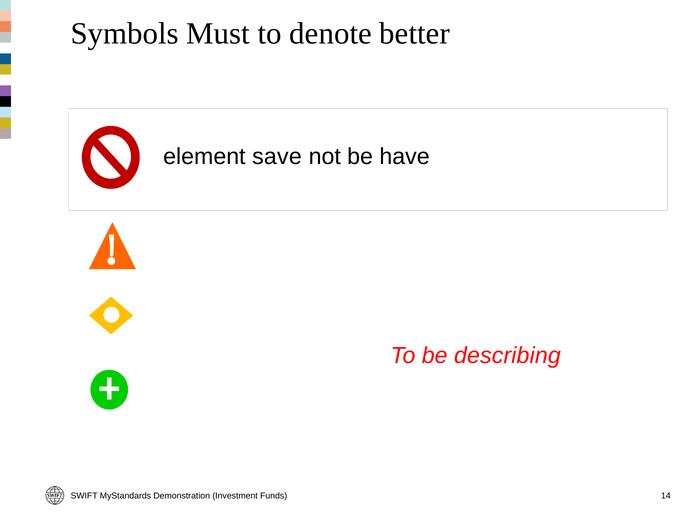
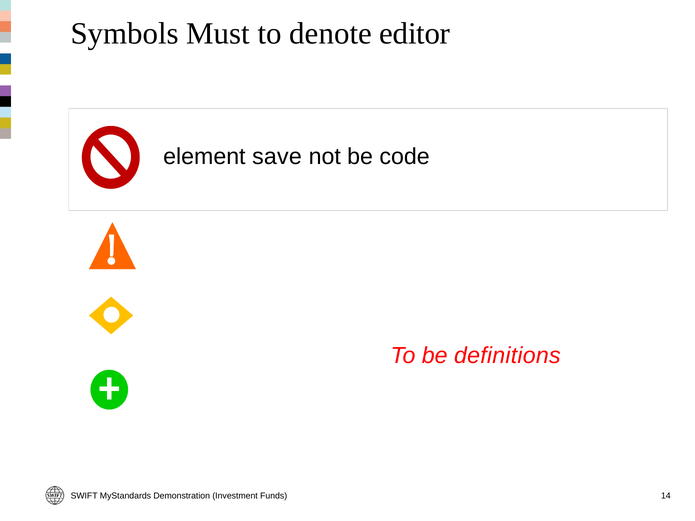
better: better -> editor (415, 34)
have: have -> code (405, 156)
describing: describing -> definitions (507, 356)
